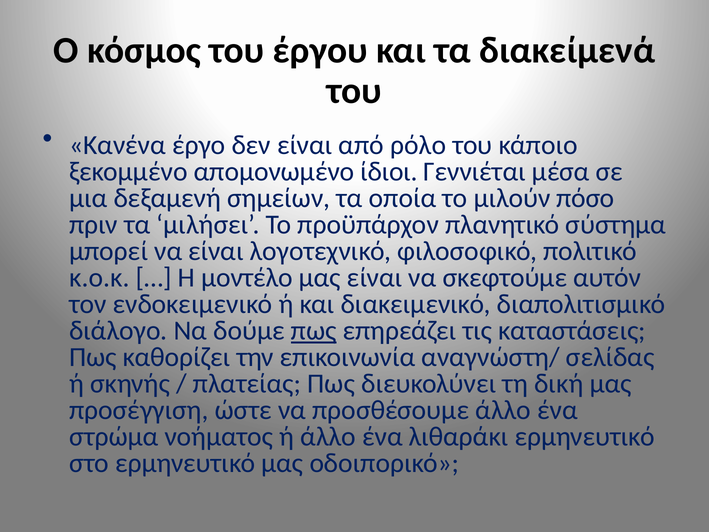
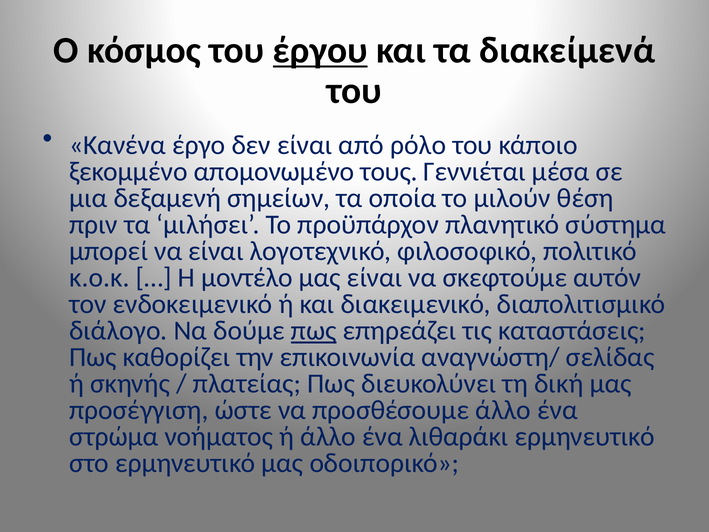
έργου underline: none -> present (320, 50)
ίδιοι: ίδιοι -> τους (389, 171)
πόσο: πόσο -> θέση (585, 198)
